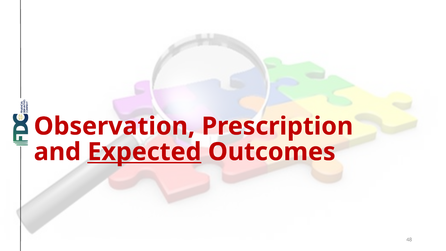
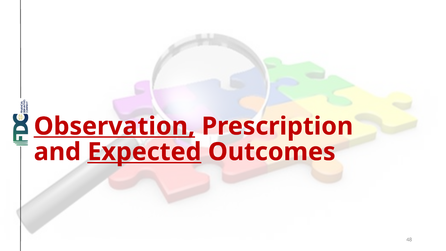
Observation underline: none -> present (114, 126)
